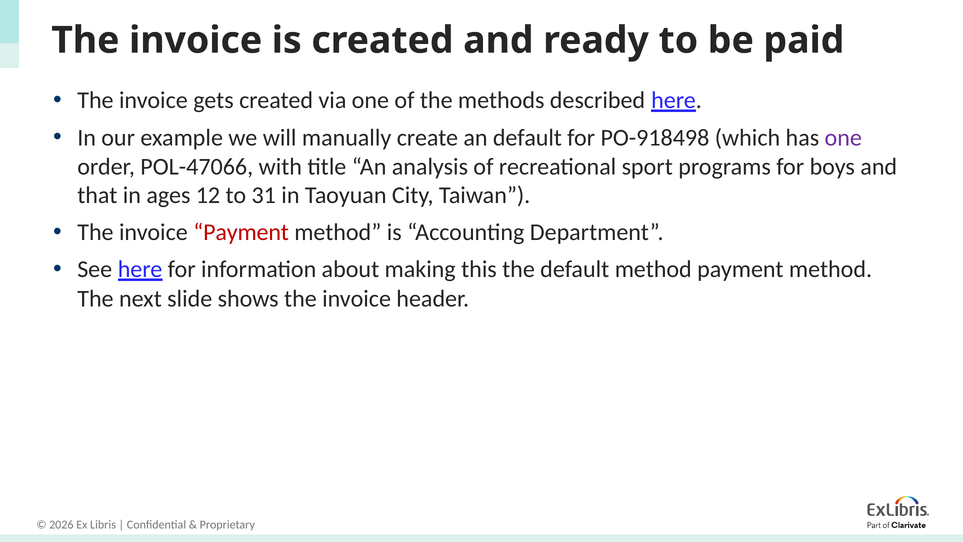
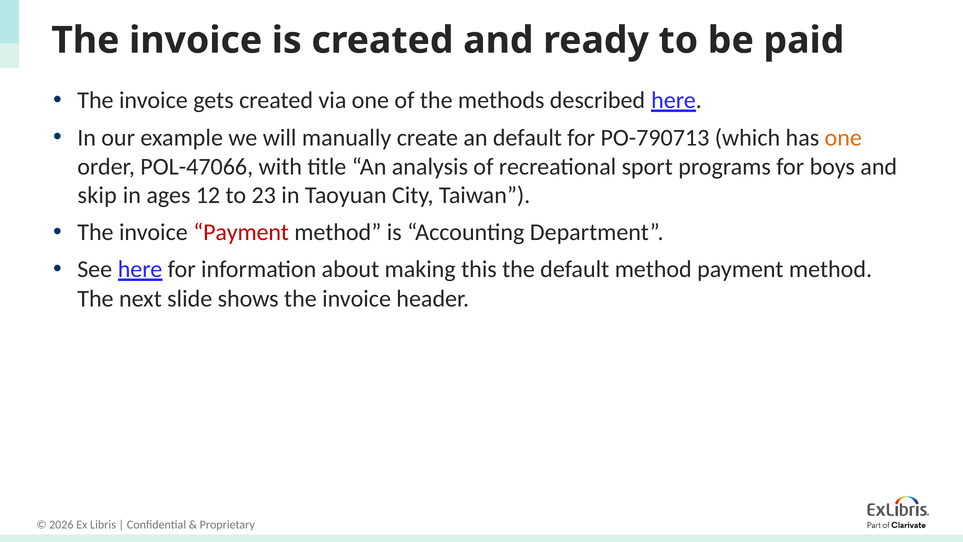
PO-918498: PO-918498 -> PO-790713 (655, 138)
one colour: purple -> orange (843, 138)
that: that -> skip (97, 195)
31: 31 -> 23 (264, 195)
